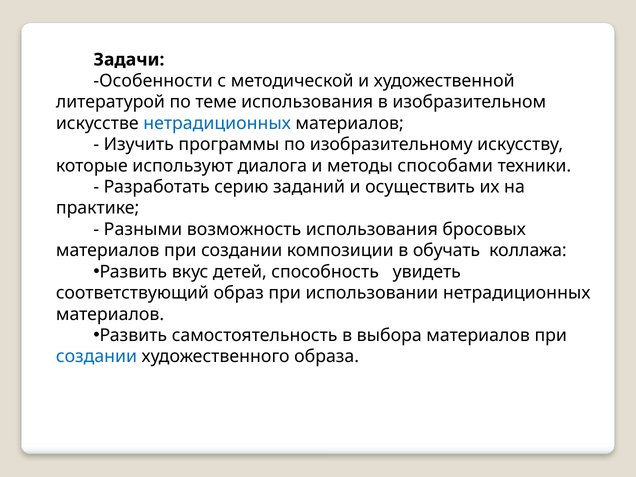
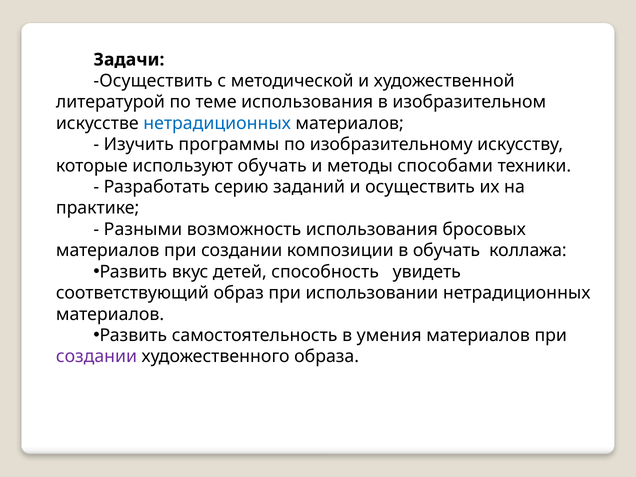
Особенности: Особенности -> Осуществить (153, 81)
используют диалога: диалога -> обучать (272, 166)
выбора: выбора -> умения (389, 335)
создании colour: blue -> purple (96, 357)
